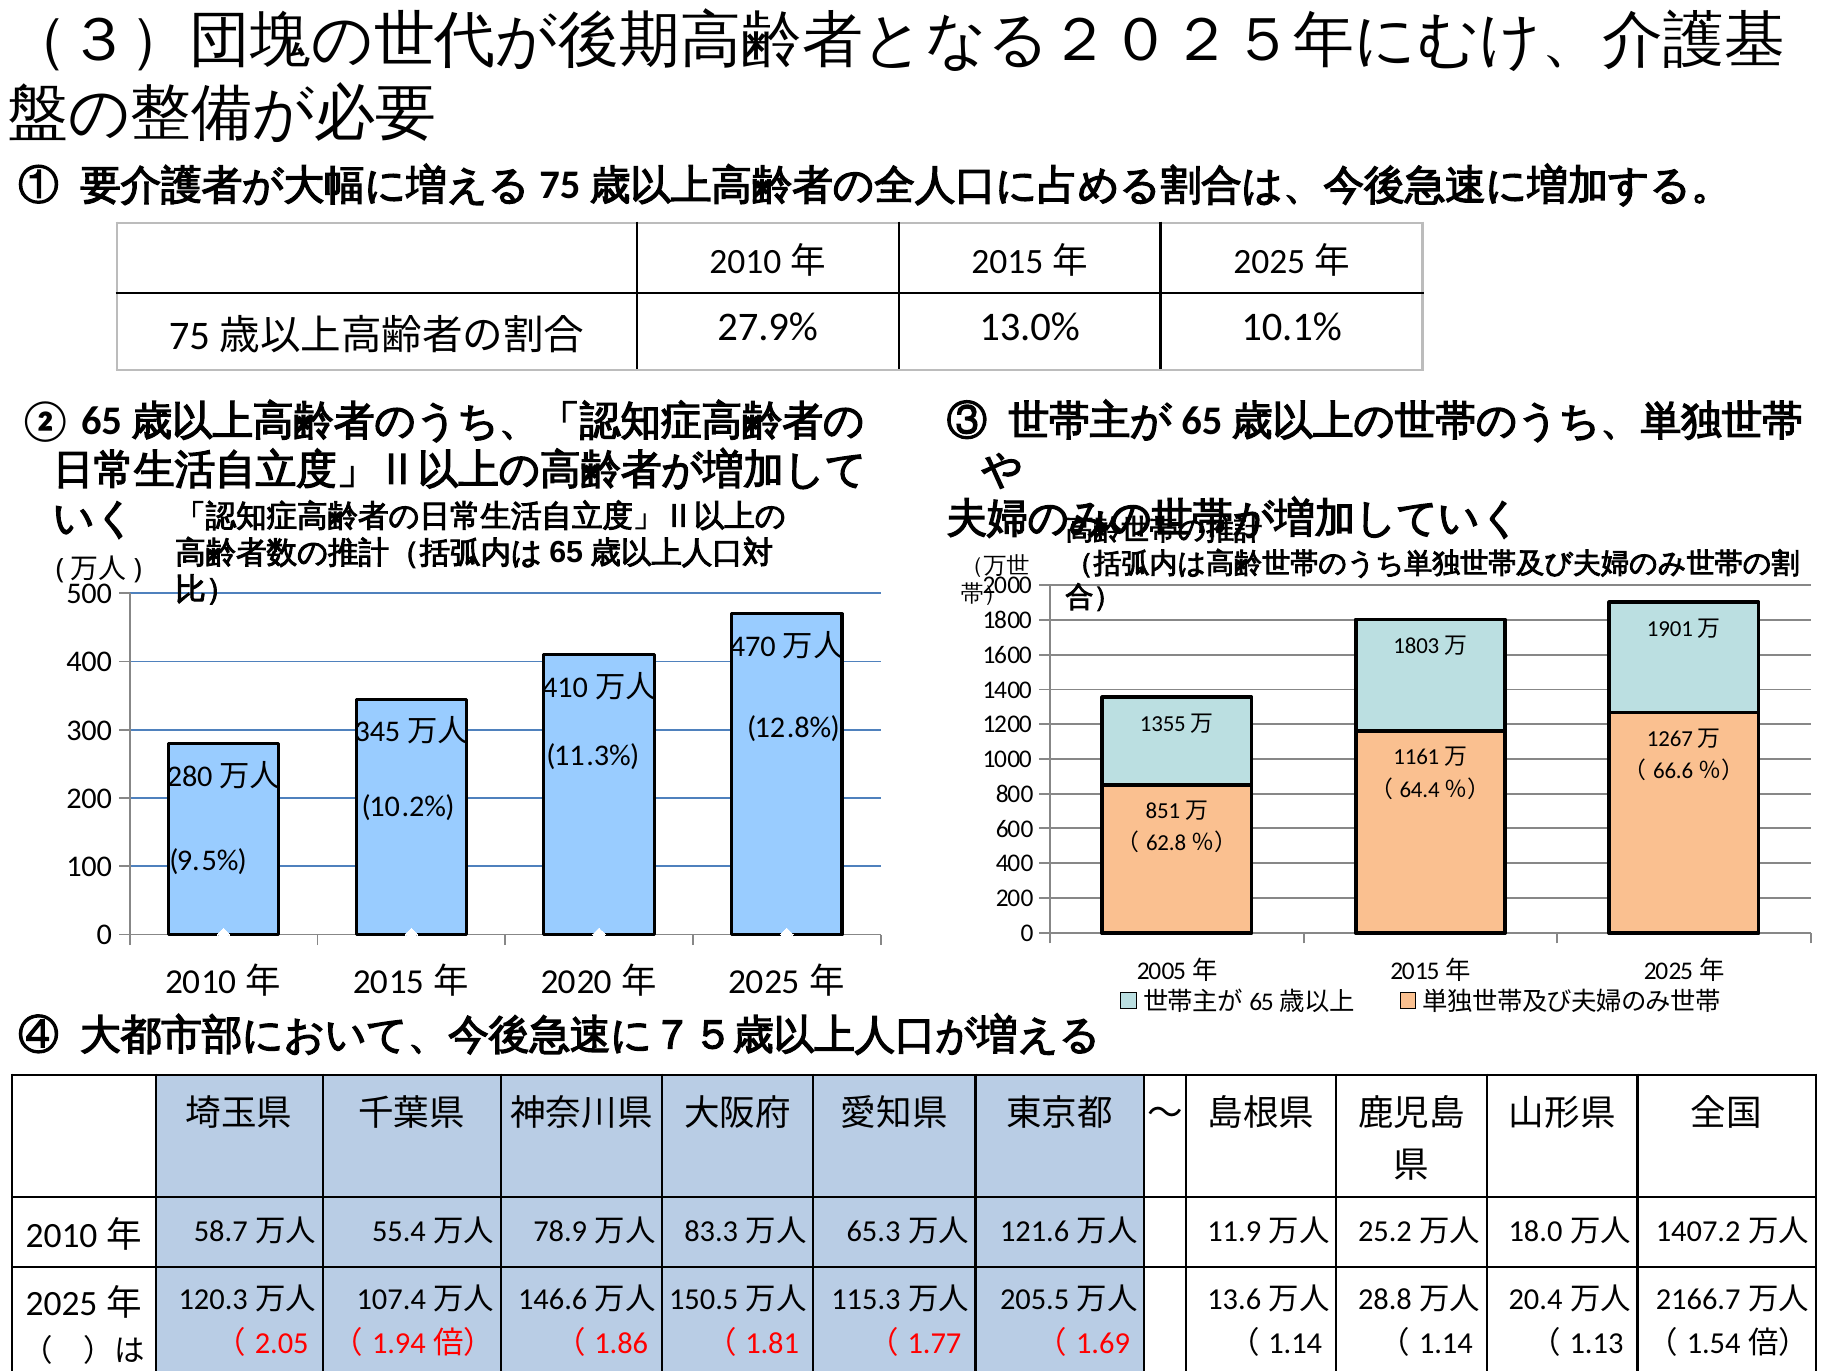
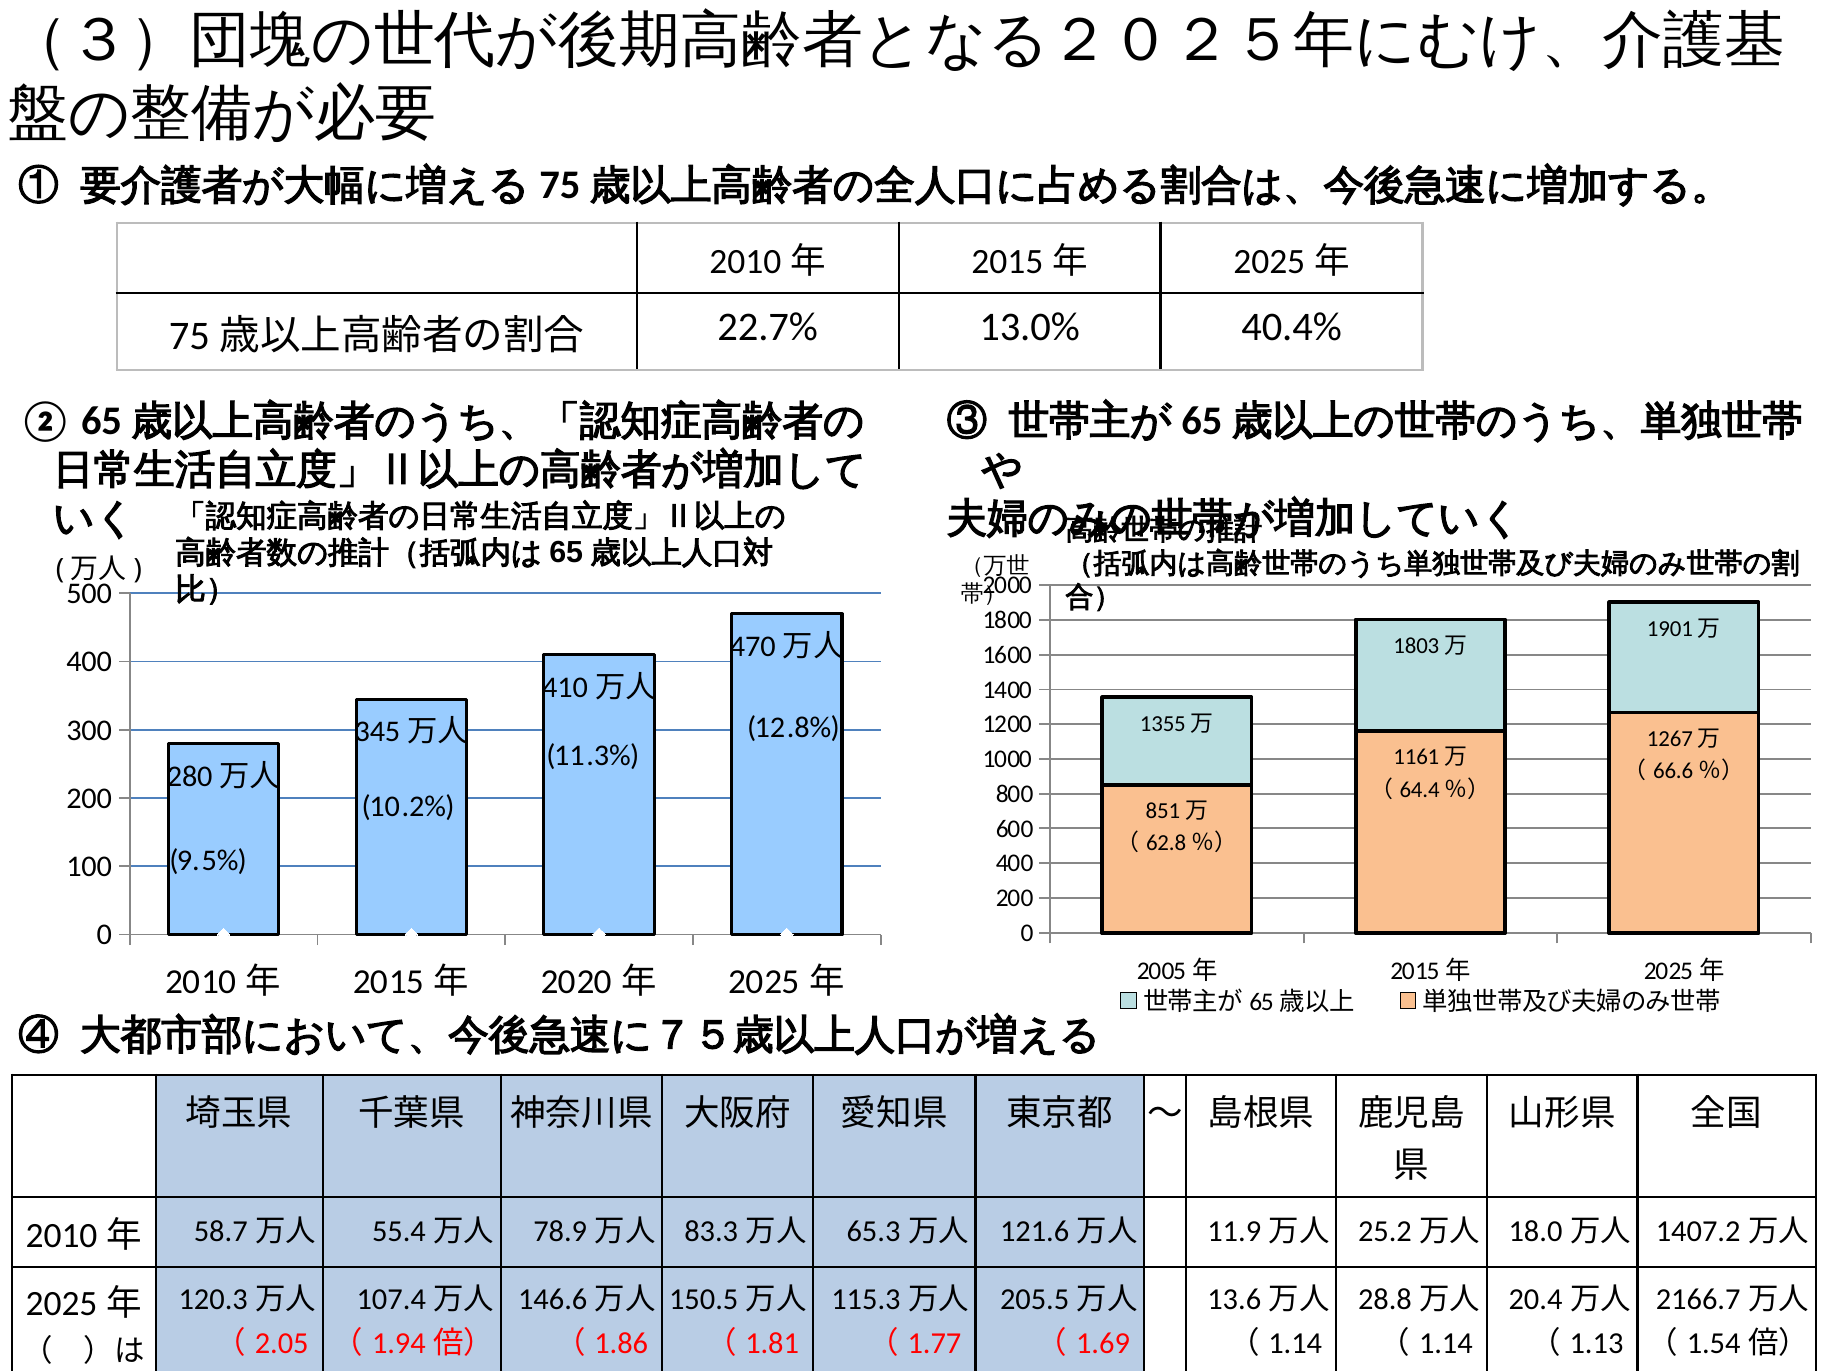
27.9%: 27.9% -> 22.7% (768, 327)
10.1%: 10.1% -> 40.4% (1292, 327)
